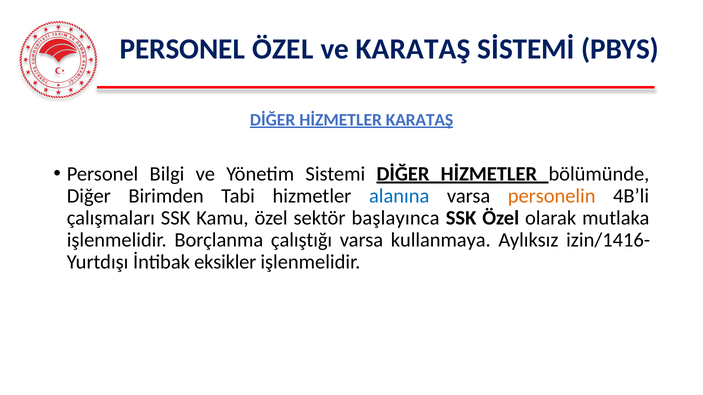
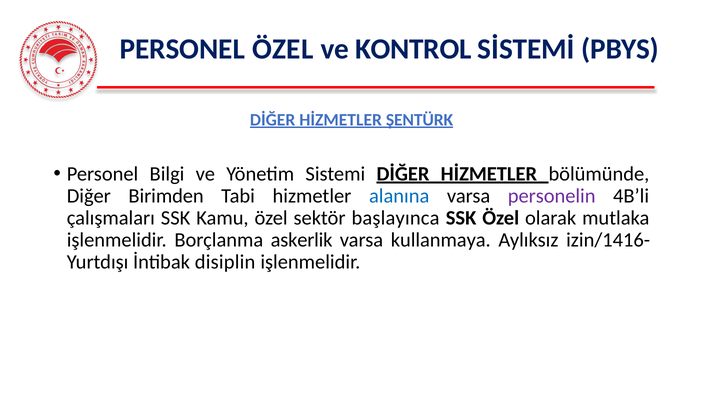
ve KARATAŞ: KARATAŞ -> KONTROL (413, 49)
HİZMETLER KARATAŞ: KARATAŞ -> ŞENTÜRK (420, 120)
personelin colour: orange -> purple (552, 196)
çalıştığı: çalıştığı -> askerlik (302, 240)
eksikler: eksikler -> disiplin (225, 262)
